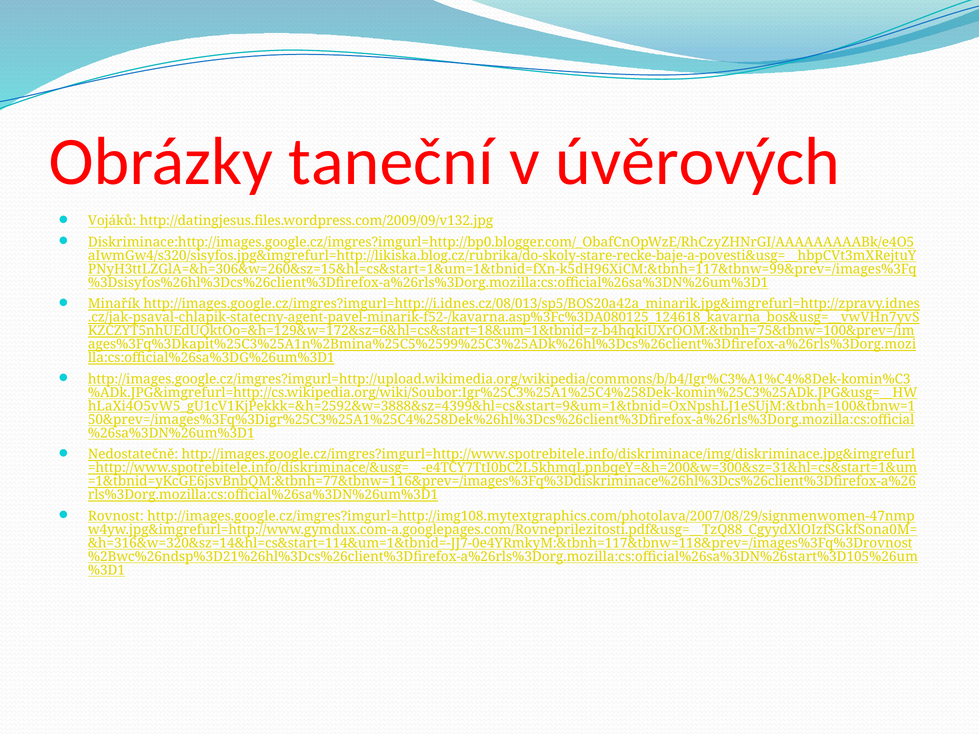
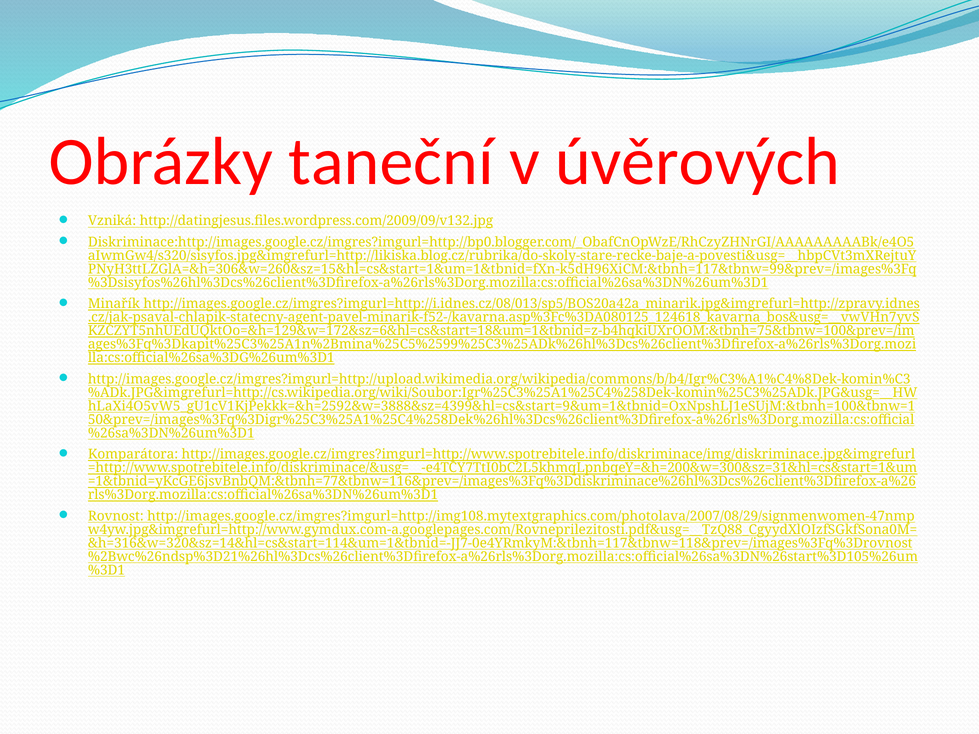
Vojáků: Vojáků -> Vzniká (112, 221)
Nedostatečně: Nedostatečně -> Komparátora (133, 455)
